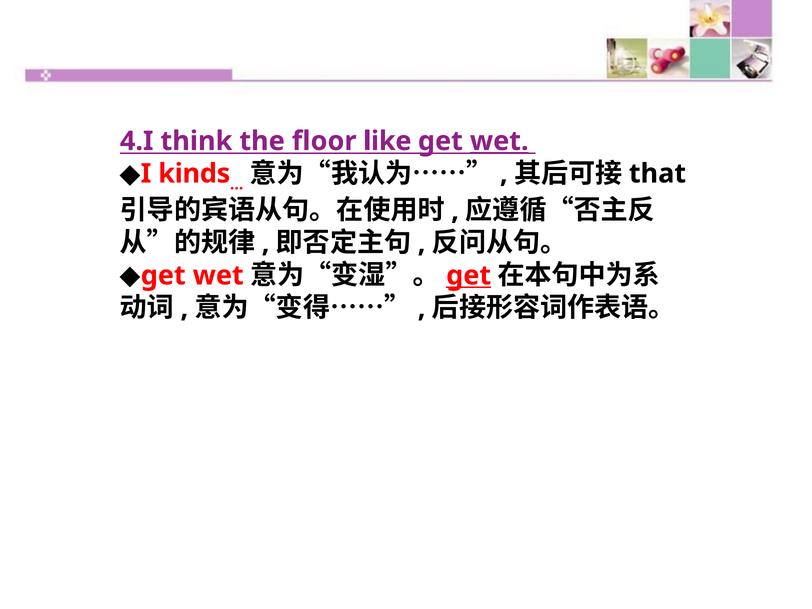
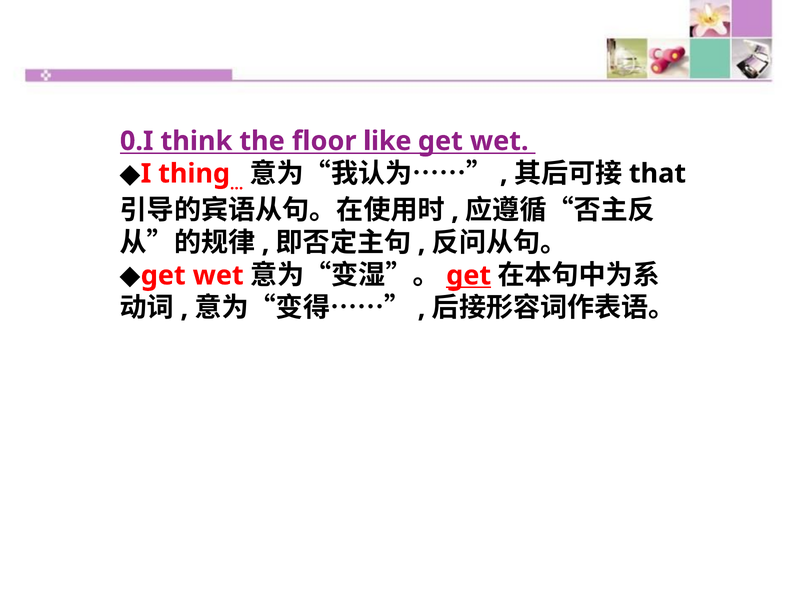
4.I: 4.I -> 0.I (137, 141)
wet underline: present -> none (499, 141)
kinds: kinds -> thing (194, 174)
